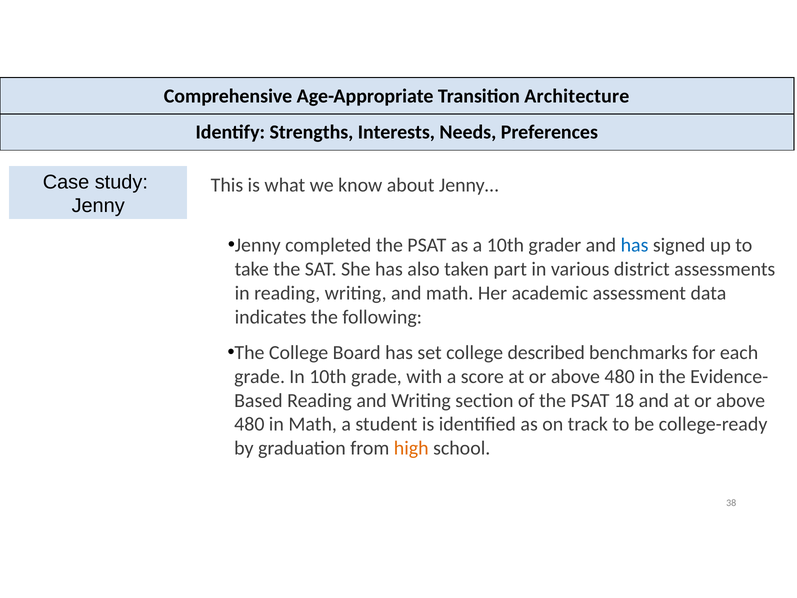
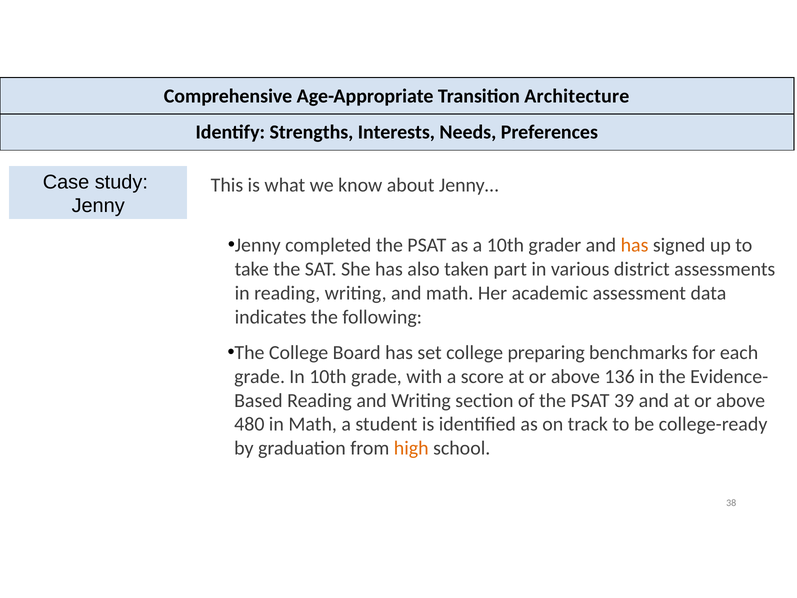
has colour: blue -> orange (635, 245)
described: described -> preparing (546, 353)
480: 480 -> 136 (620, 376)
18: 18 -> 39 (624, 400)
